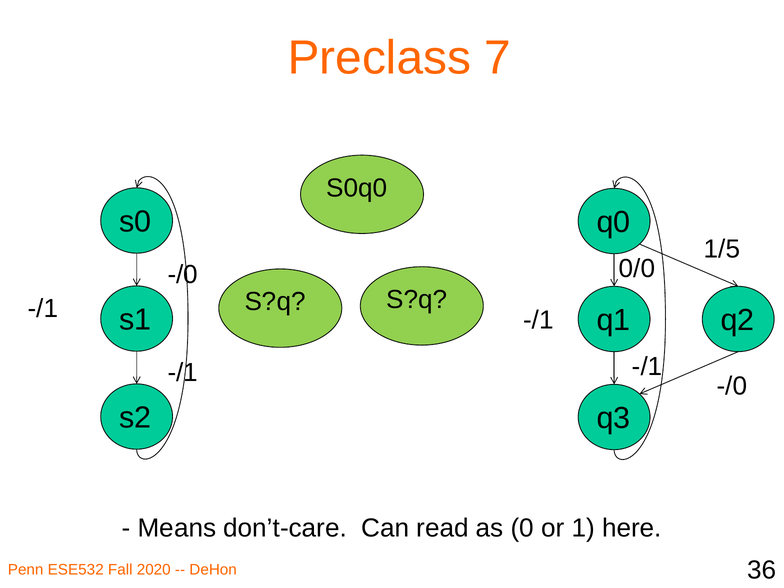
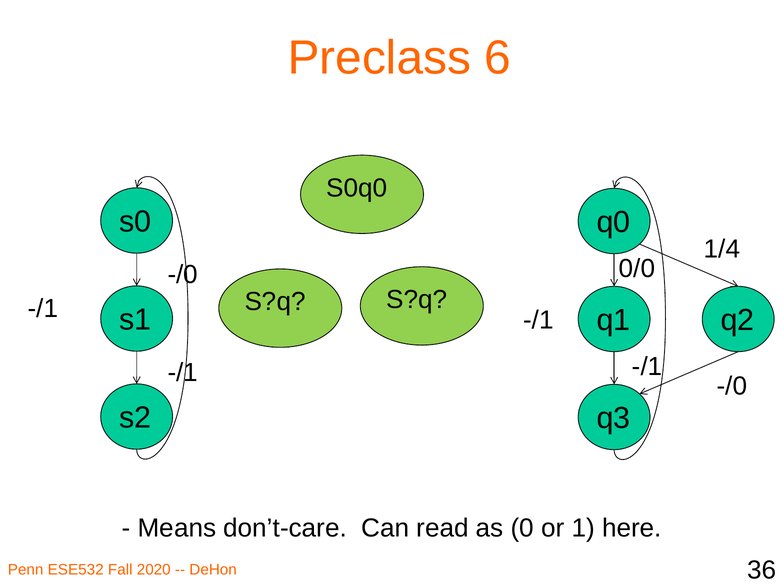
7: 7 -> 6 (498, 58)
1/5: 1/5 -> 1/4 (722, 249)
